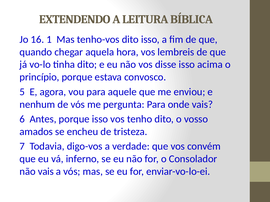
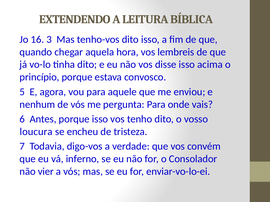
1: 1 -> 3 (49, 39)
amados: amados -> loucura (36, 132)
não vais: vais -> vier (46, 172)
